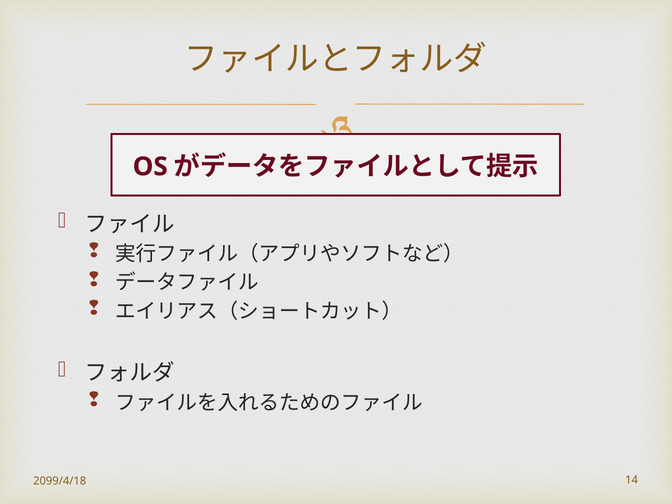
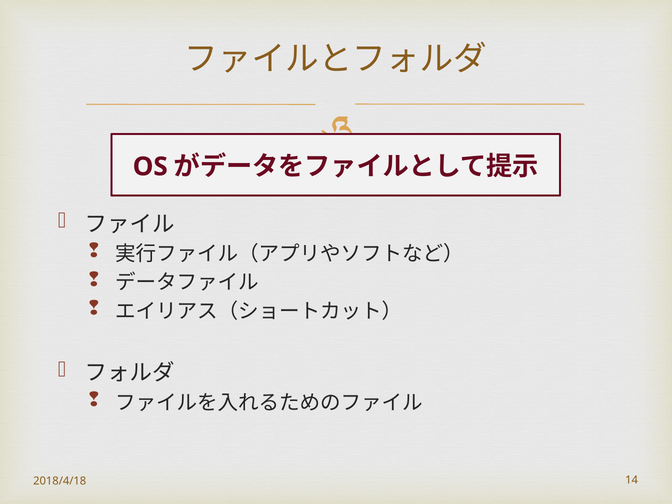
2099/4/18: 2099/4/18 -> 2018/4/18 (60, 481)
